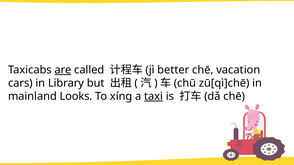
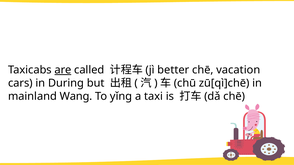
Library: Library -> During (66, 83)
Looks: Looks -> Wang (76, 96)
xíng: xíng -> yǐng (121, 96)
taxi underline: present -> none (154, 96)
